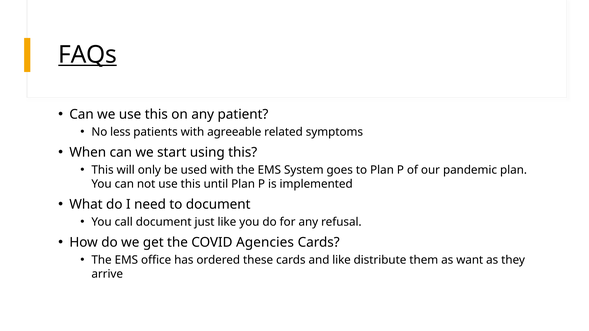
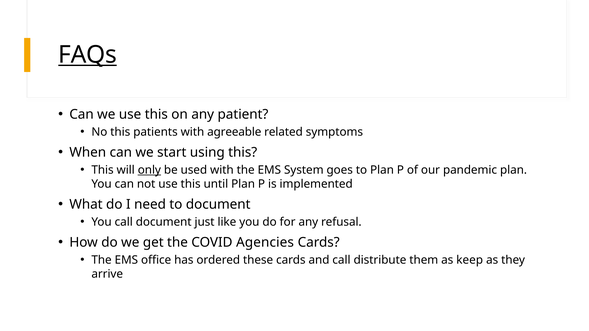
No less: less -> this (120, 132)
only underline: none -> present (149, 170)
and like: like -> call (341, 260)
want: want -> keep (470, 260)
